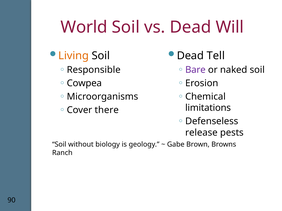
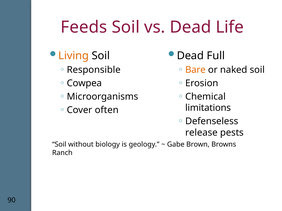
World: World -> Feeds (84, 27)
Will: Will -> Life (230, 27)
Tell: Tell -> Full (216, 56)
Bare colour: purple -> orange (195, 70)
there: there -> often (107, 110)
